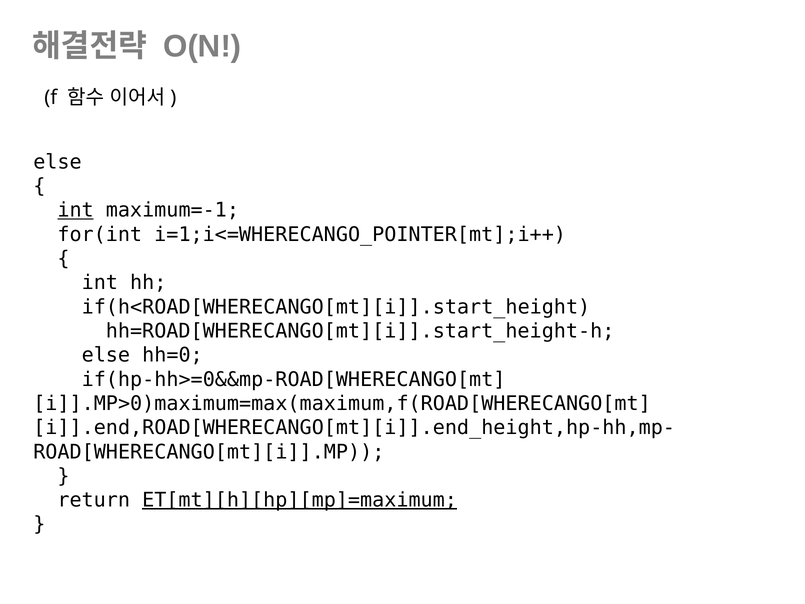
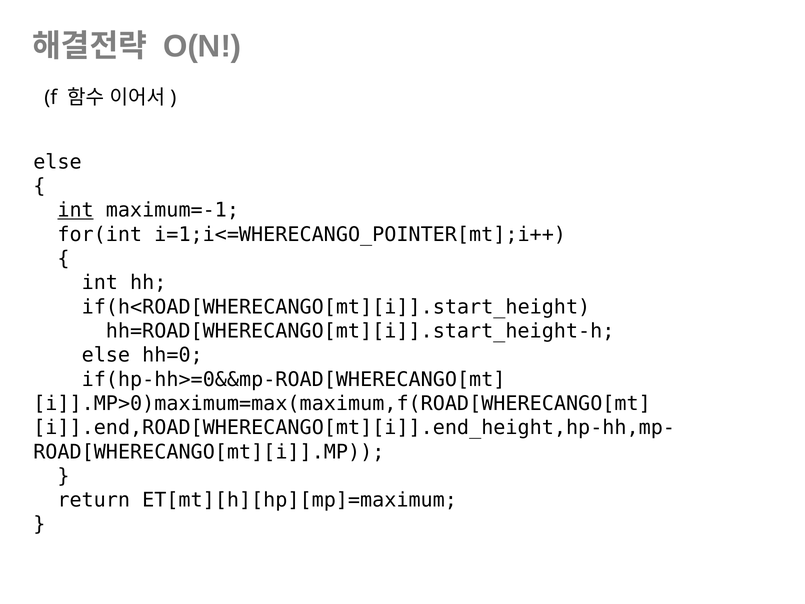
ET[mt][h][hp][mp]=maximum underline: present -> none (300, 500)
